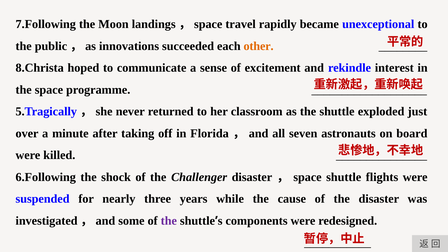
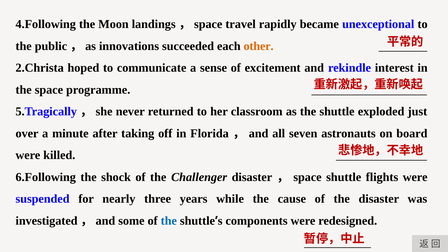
7.Following: 7.Following -> 4.Following (46, 24)
8.Christa: 8.Christa -> 2.Christa (40, 68)
the colour: purple -> blue (169, 221)
